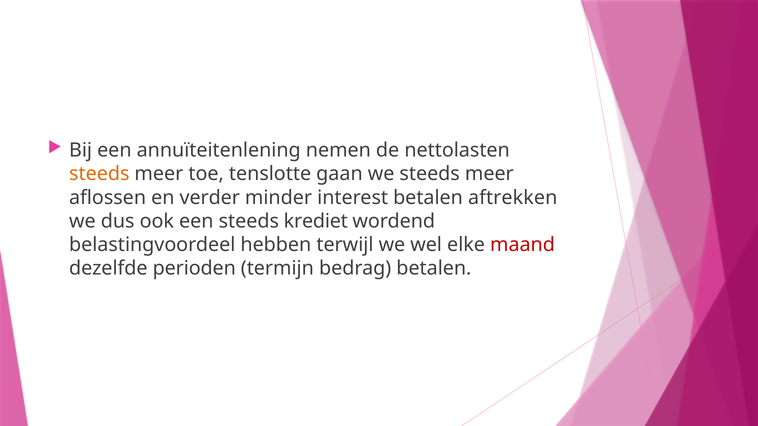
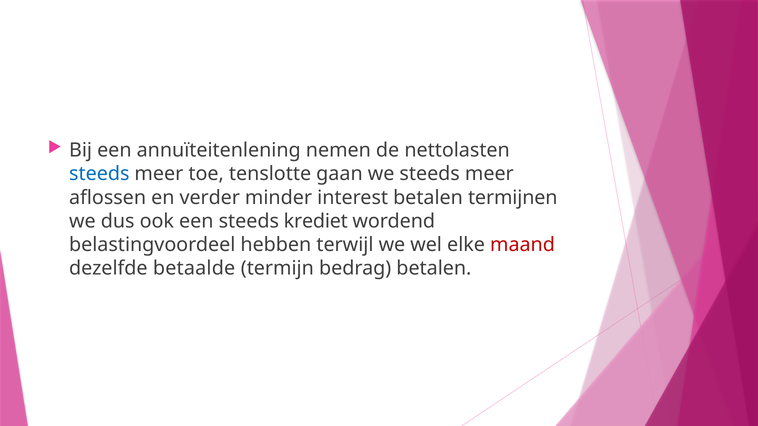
steeds colour: orange -> blue (99, 174)
aftrekken: aftrekken -> termijnen (513, 198)
perioden: perioden -> betaalde (194, 269)
